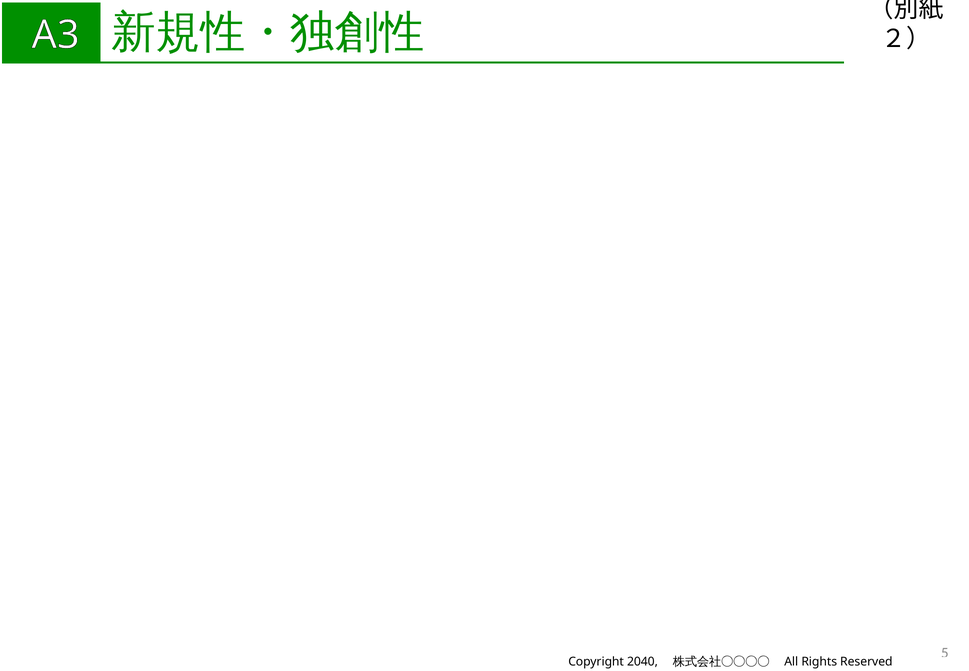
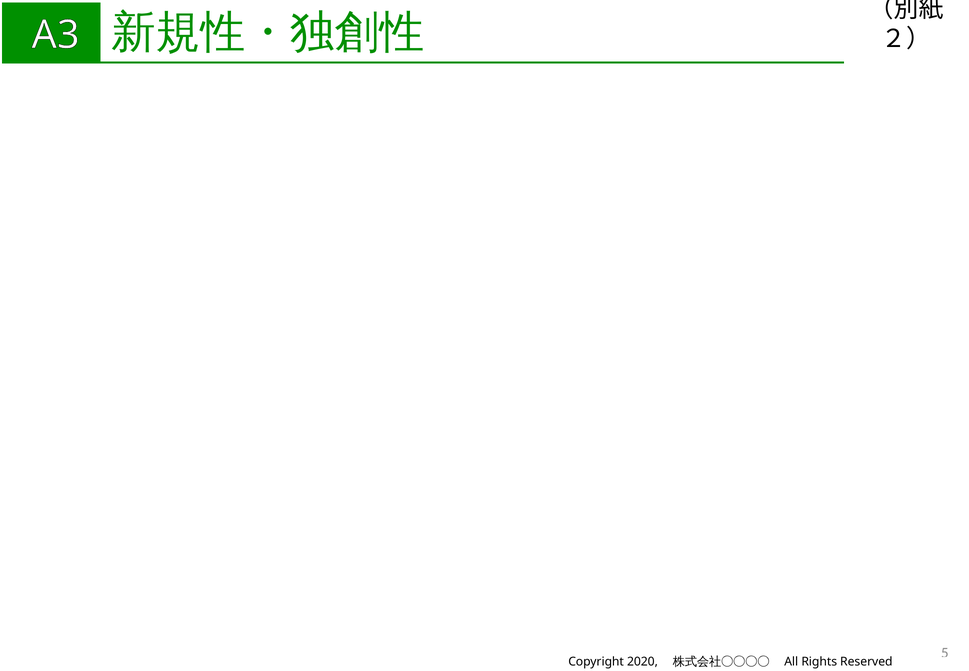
2040: 2040 -> 2020 (642, 662)
